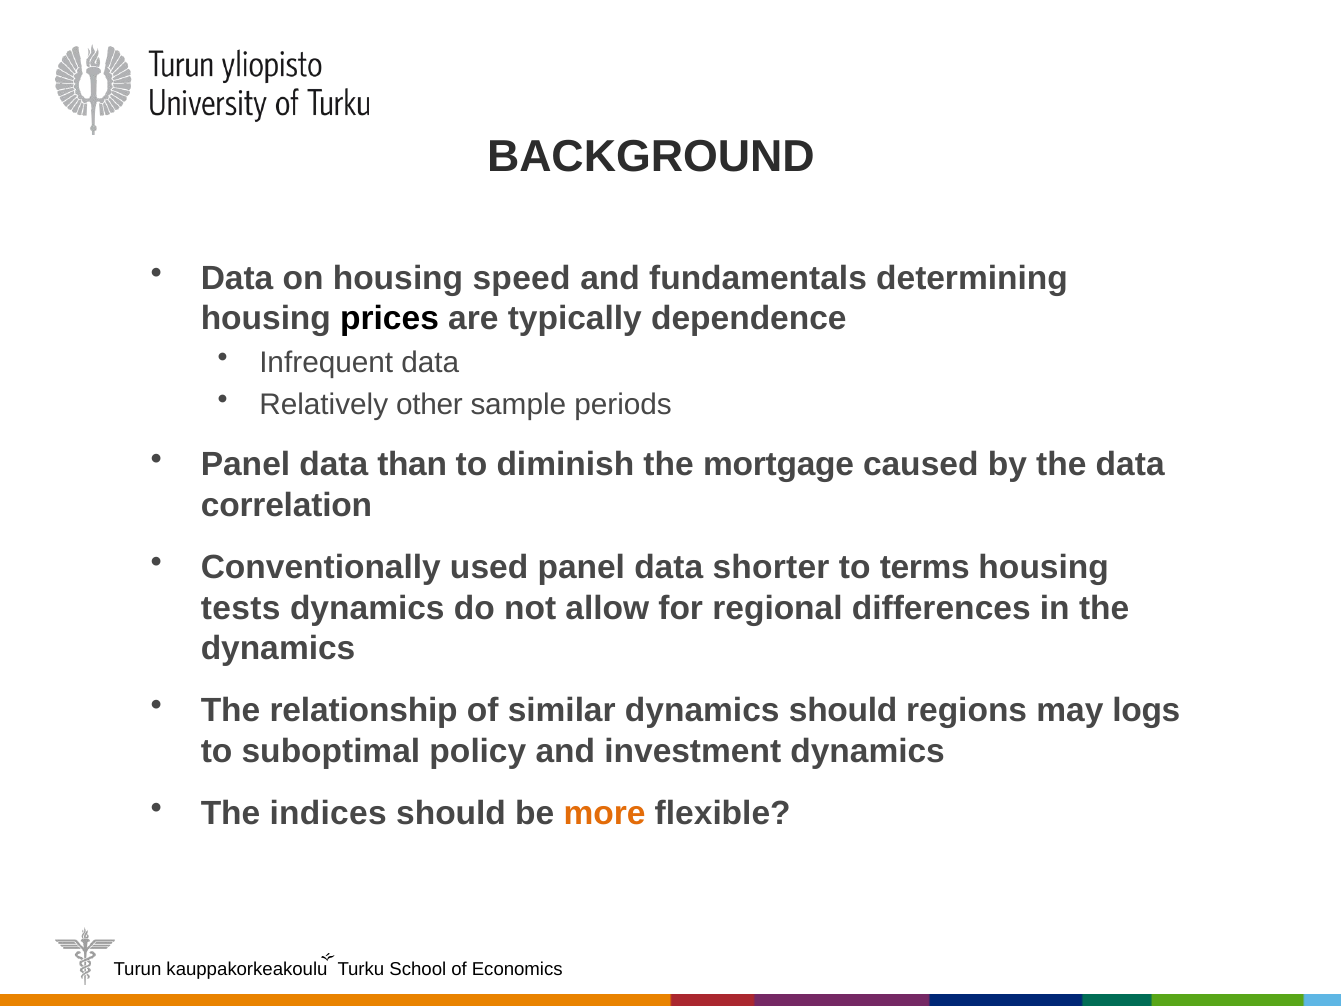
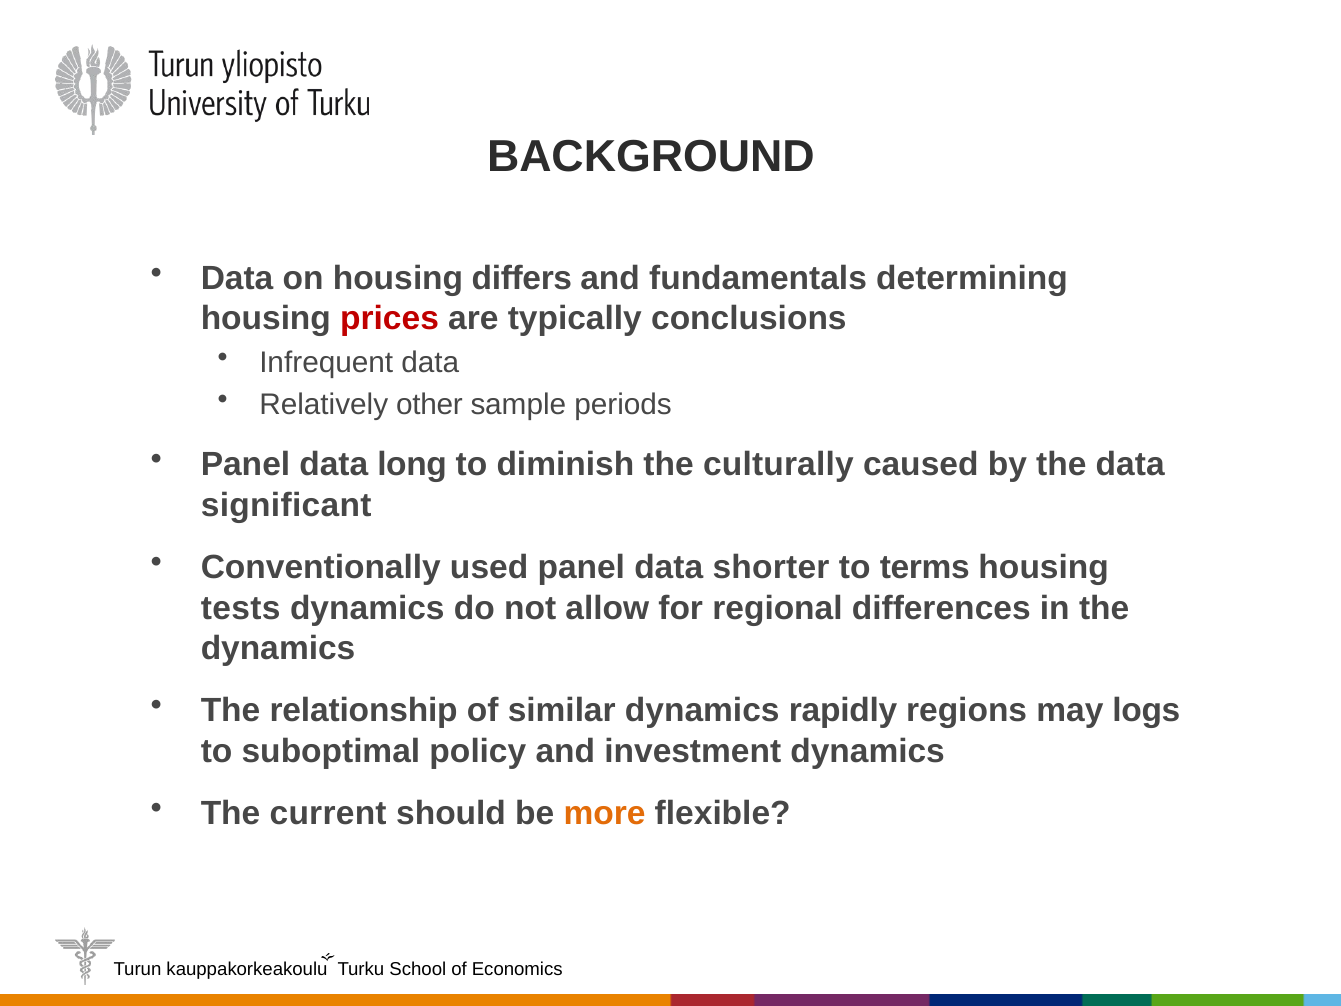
speed: speed -> differs (522, 279)
prices colour: black -> red (390, 319)
dependence: dependence -> conclusions (749, 319)
than: than -> long (412, 465)
mortgage: mortgage -> culturally (778, 465)
correlation: correlation -> significant (286, 505)
dynamics should: should -> rapidly (843, 711)
indices: indices -> current (328, 813)
